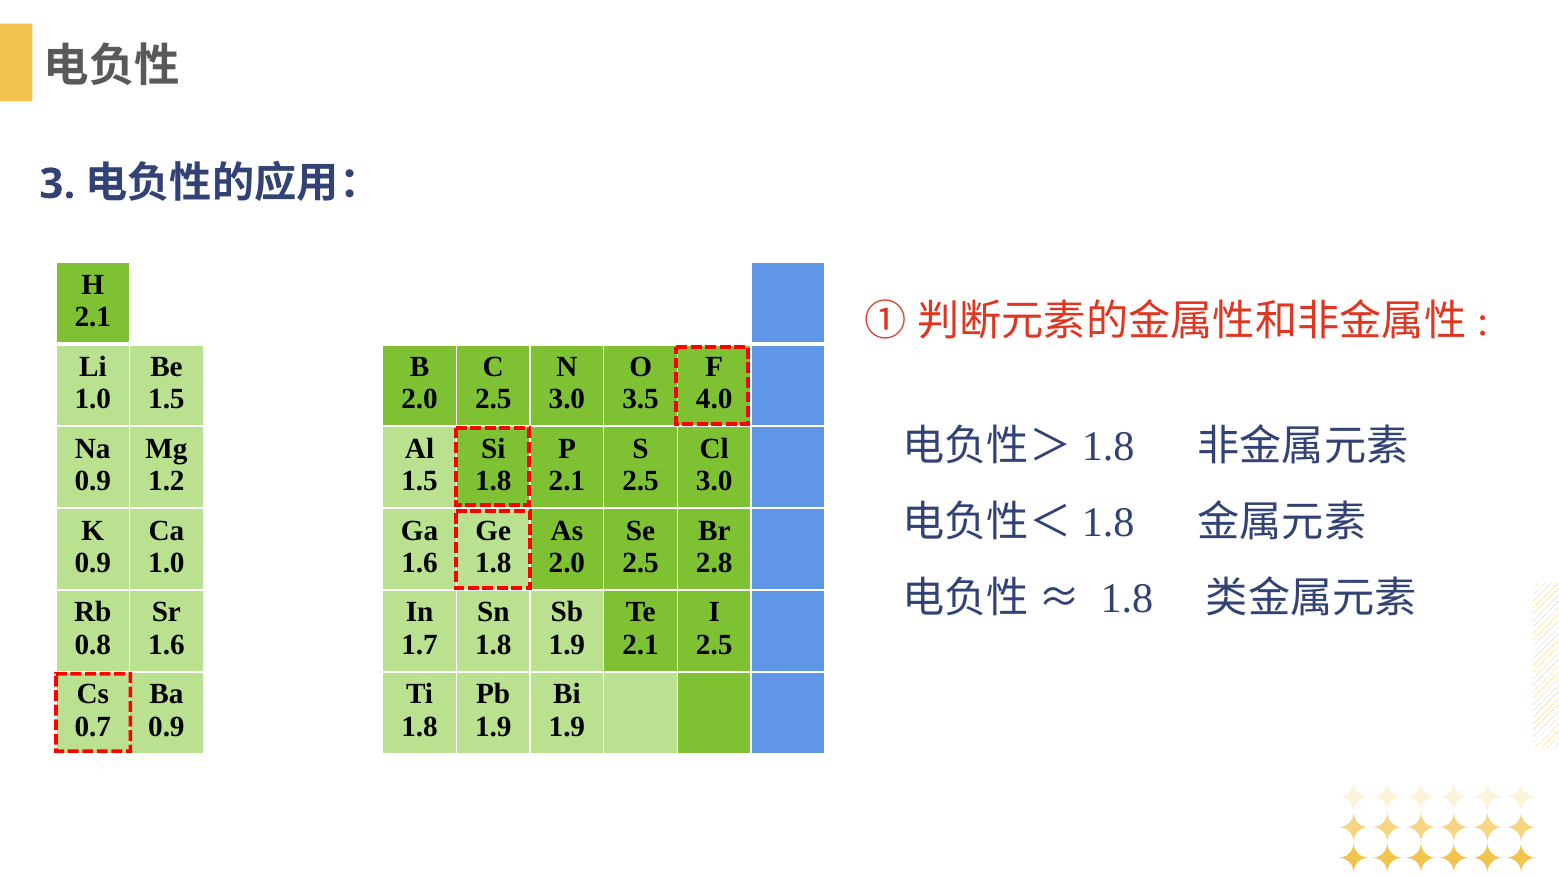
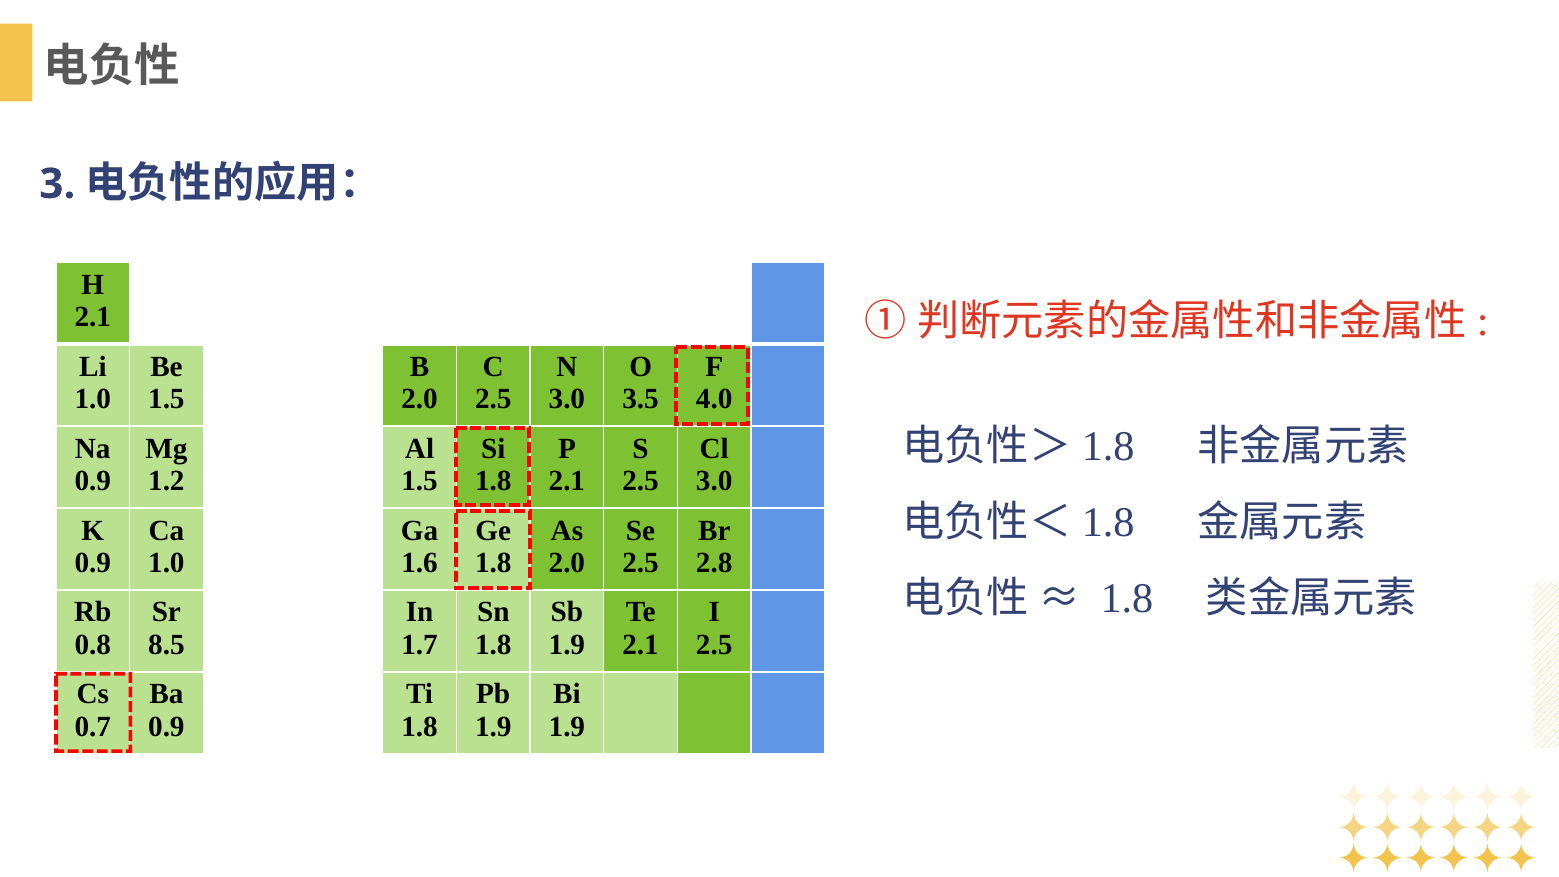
1.6: 1.6 -> 8.5 (166, 645)
